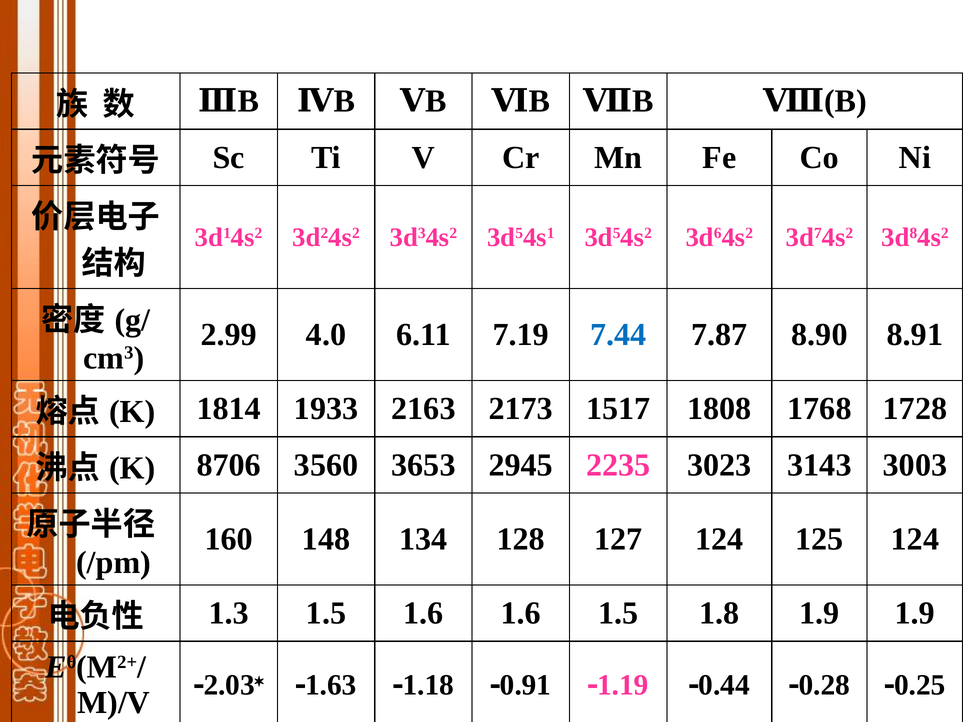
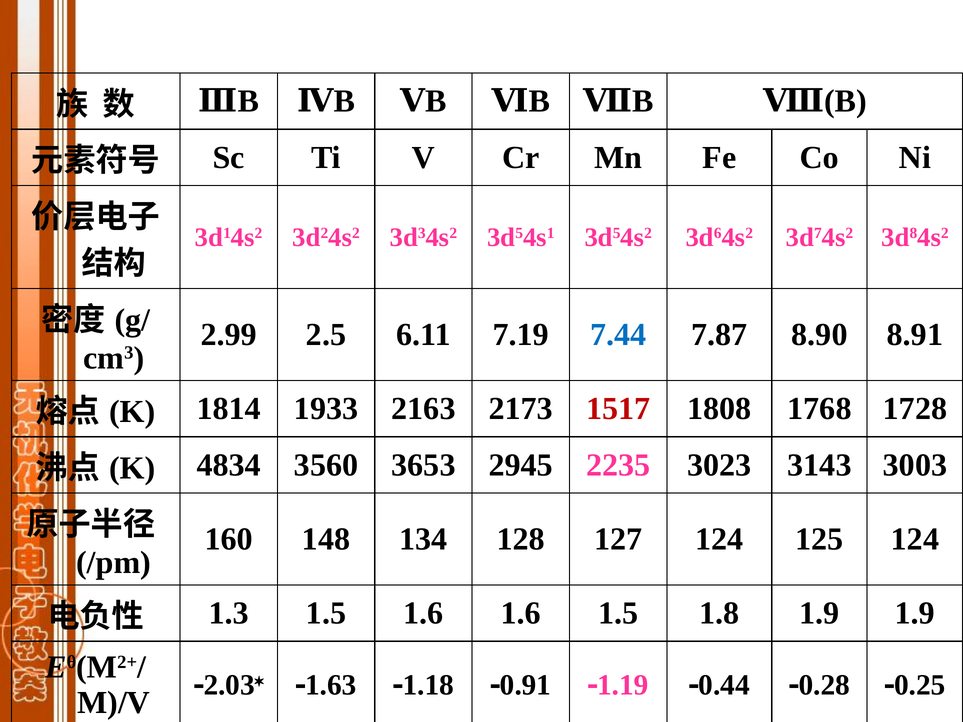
4.0: 4.0 -> 2.5 (326, 335)
1517 colour: black -> red (618, 409)
8706: 8706 -> 4834 (229, 465)
